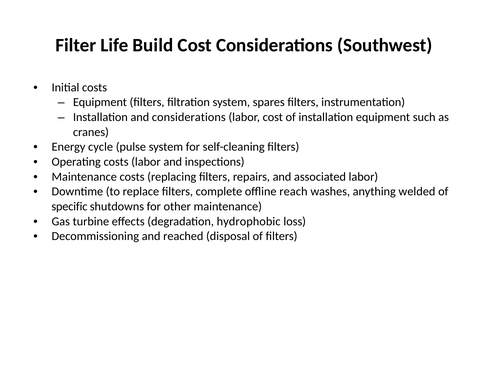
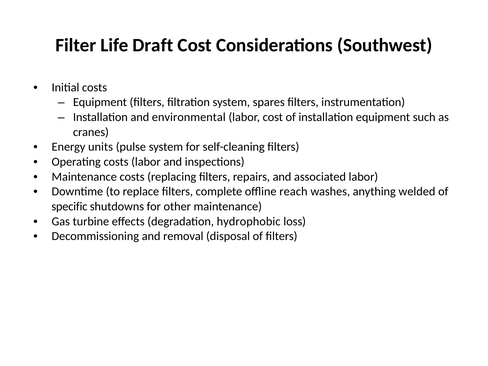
Build: Build -> Draft (153, 45)
and considerations: considerations -> environmental (189, 117)
cycle: cycle -> units (101, 147)
reached: reached -> removal (183, 236)
